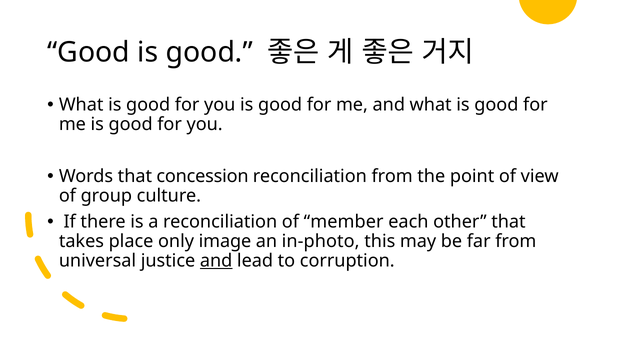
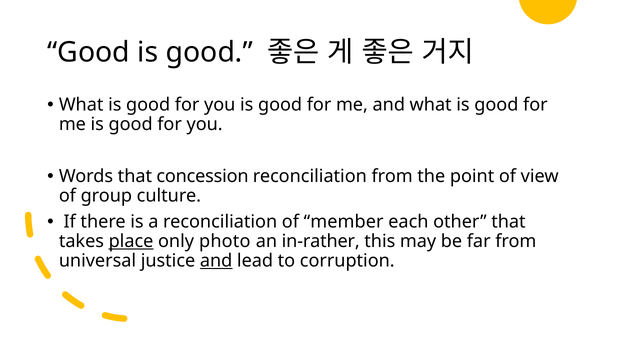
place underline: none -> present (131, 241)
image: image -> photo (225, 241)
in-photo: in-photo -> in-rather (321, 241)
